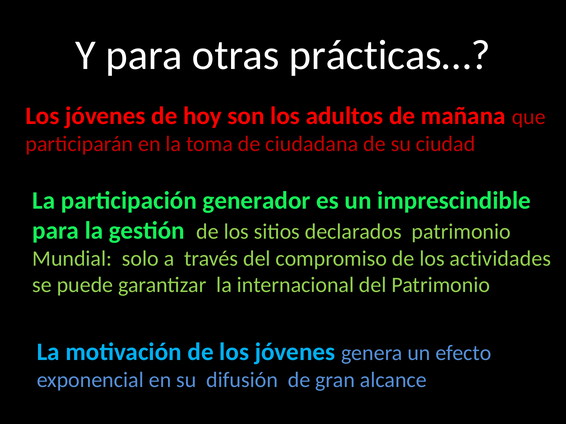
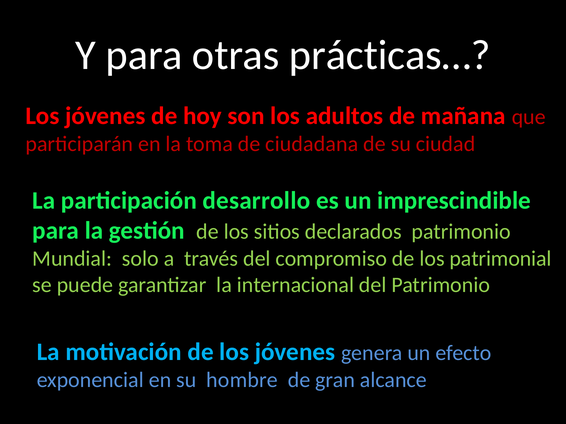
generador: generador -> desarrollo (256, 201)
actividades: actividades -> patrimonial (501, 259)
difusión: difusión -> hombre (242, 380)
